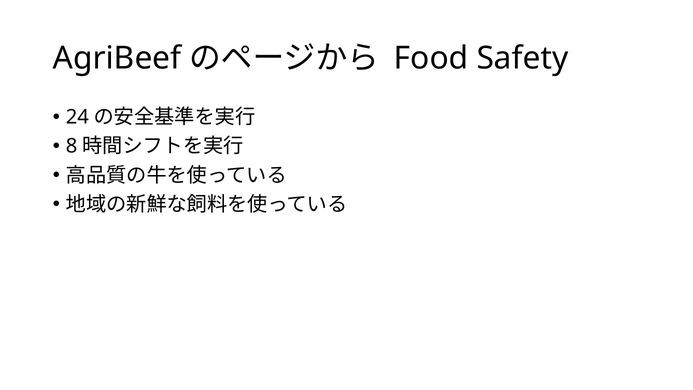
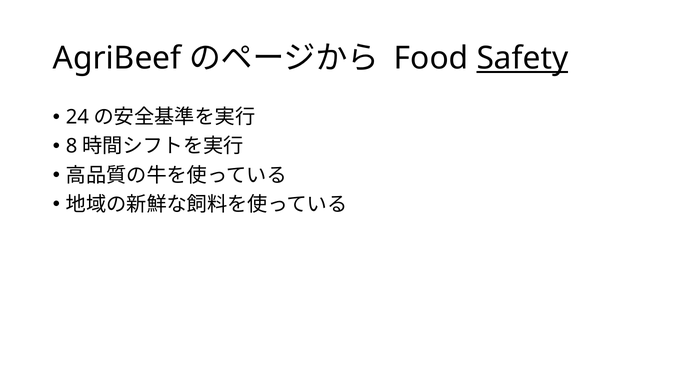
Safety underline: none -> present (522, 58)
